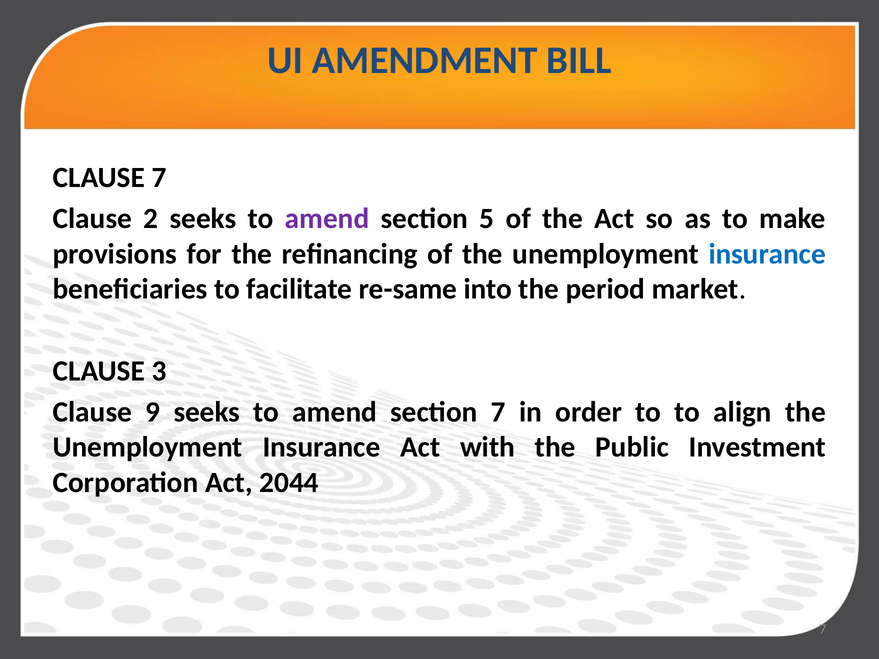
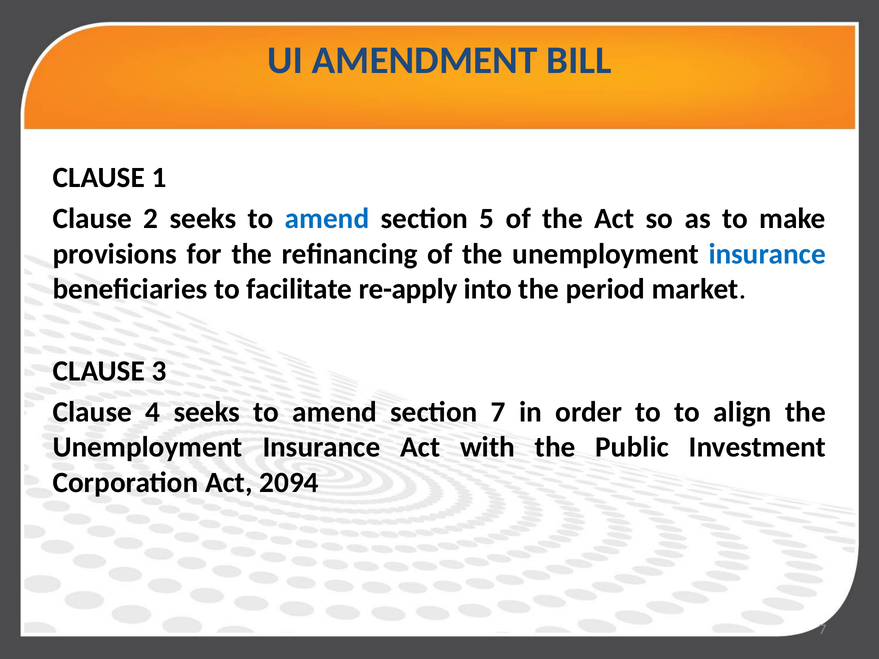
CLAUSE 7: 7 -> 1 (159, 178)
amend colour: purple -> blue (327, 219)
re-same: re-same -> re-apply (408, 289)
9: 9 -> 4 (153, 412)
2044: 2044 -> 2094 (289, 483)
